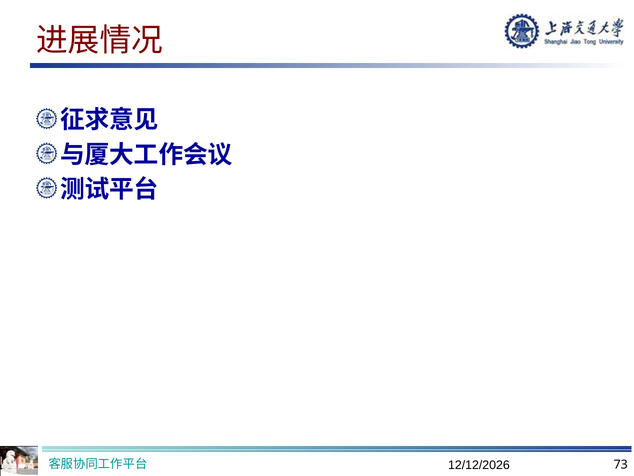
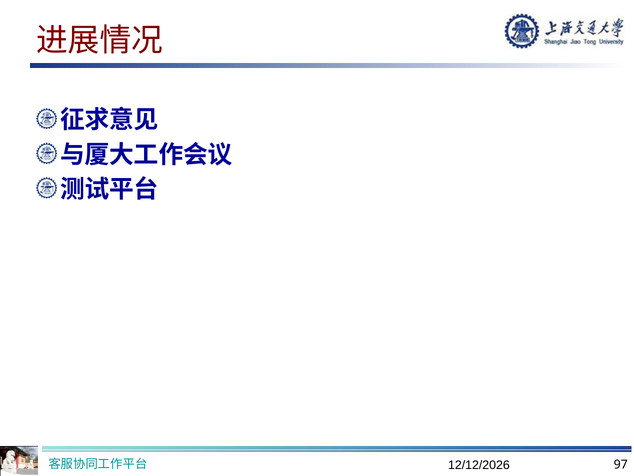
73: 73 -> 97 (621, 464)
